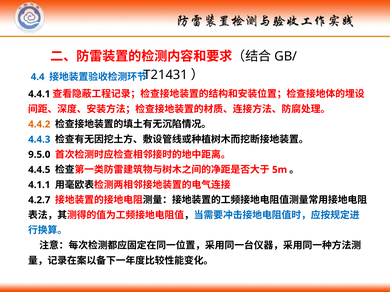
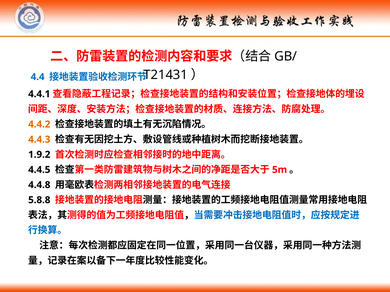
4.4.3 colour: blue -> orange (39, 140)
9.5.0: 9.5.0 -> 1.9.2 (39, 155)
4.1.1: 4.1.1 -> 4.4.8 (39, 185)
4.2.7: 4.2.7 -> 5.8.8 (39, 200)
